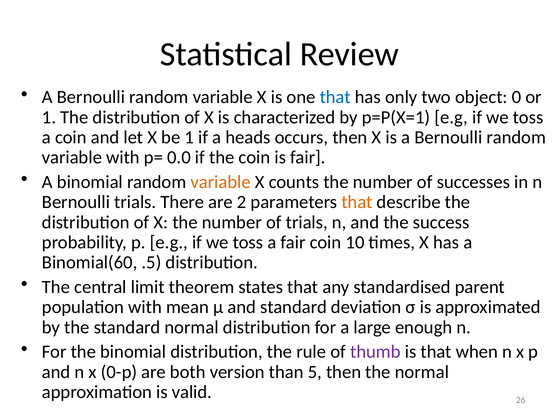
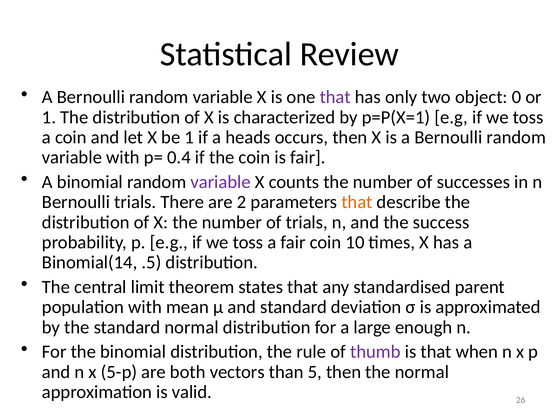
that colour: blue -> purple (335, 97)
0.0: 0.0 -> 0.4 (179, 158)
variable colour: orange -> purple (221, 182)
Binomial(60: Binomial(60 -> Binomial(14 (90, 263)
0-p: 0-p -> 5-p (119, 372)
version: version -> vectors (237, 372)
